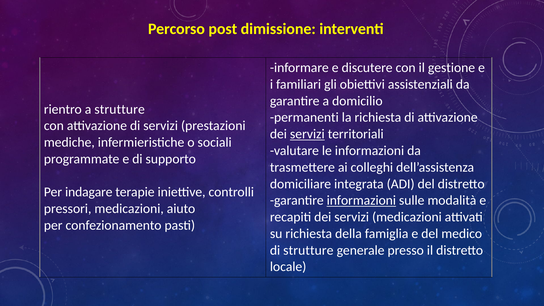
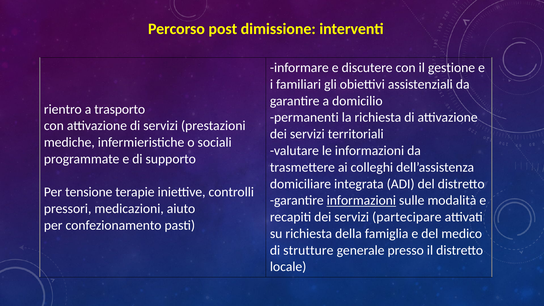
a strutture: strutture -> trasporto (120, 109)
servizi underline: present -> none (307, 134)
indagare: indagare -> tensione (89, 192)
servizi medicazioni: medicazioni -> partecipare (407, 217)
